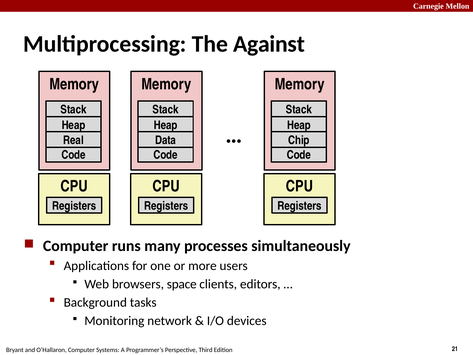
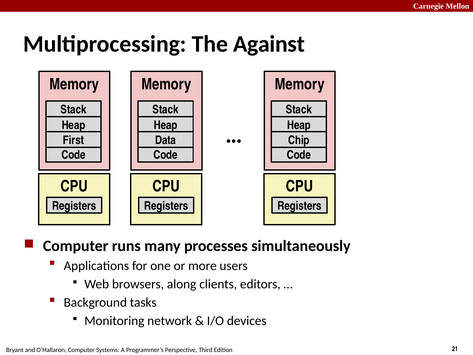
Real: Real -> First (73, 140)
space: space -> along (182, 284)
